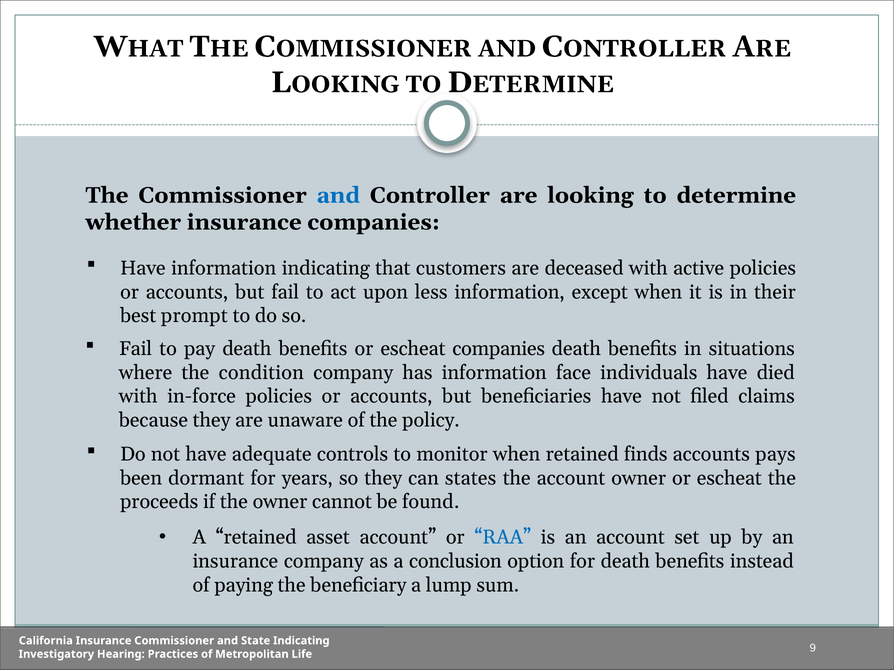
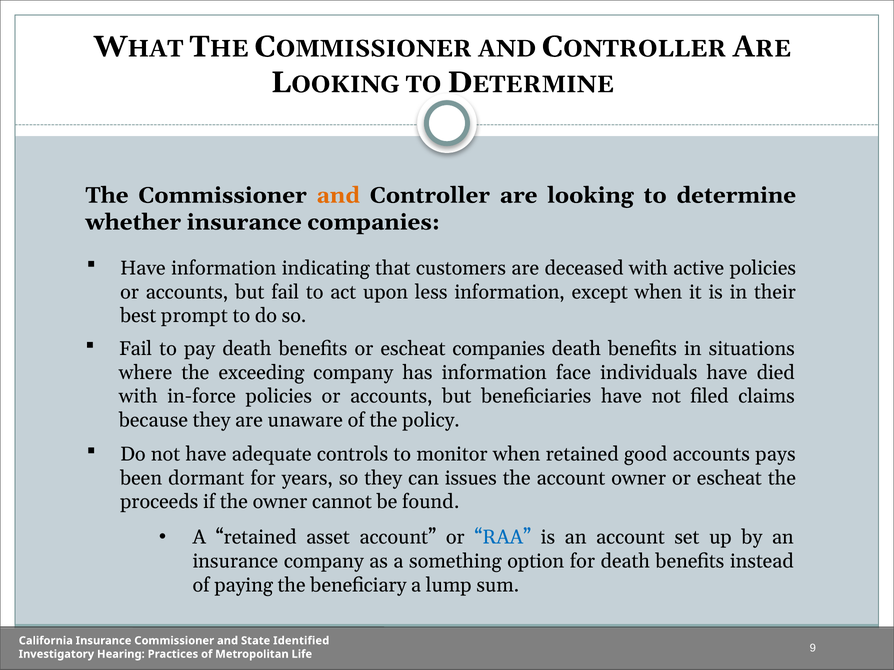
and colour: blue -> orange (338, 195)
condition: condition -> exceeding (261, 373)
finds: finds -> good (646, 455)
states: states -> issues (471, 478)
conclusion: conclusion -> something (455, 562)
Indicating: Indicating -> Identified (301, 641)
